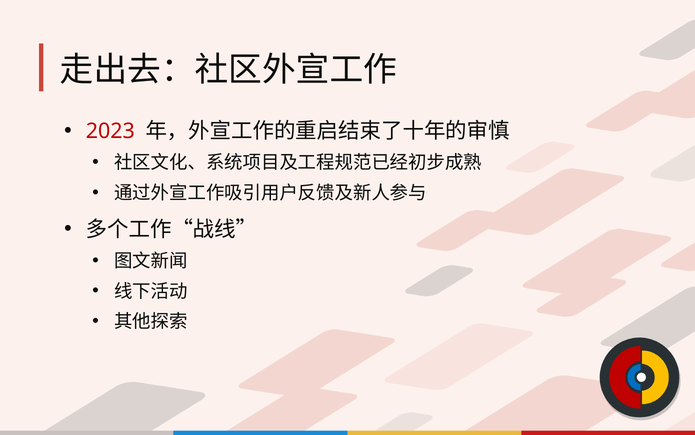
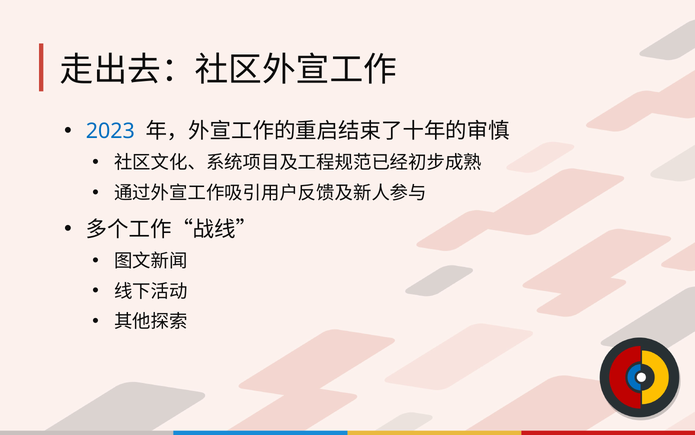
2023 colour: red -> blue (110, 131)
